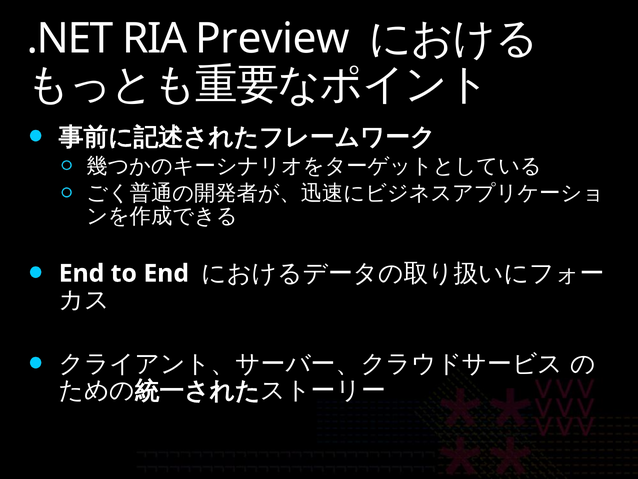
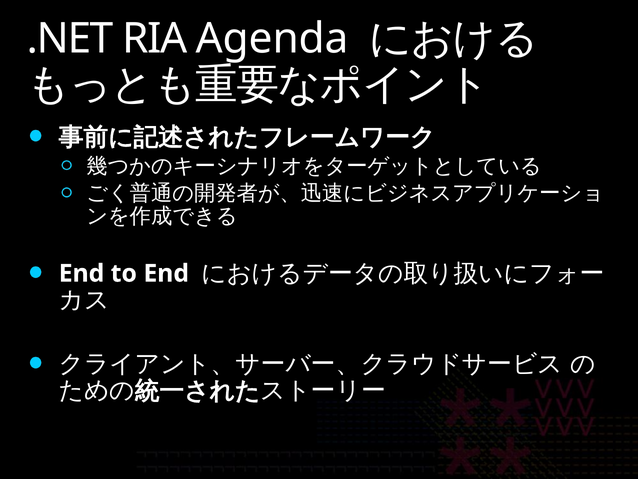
Preview: Preview -> Agenda (272, 39)
